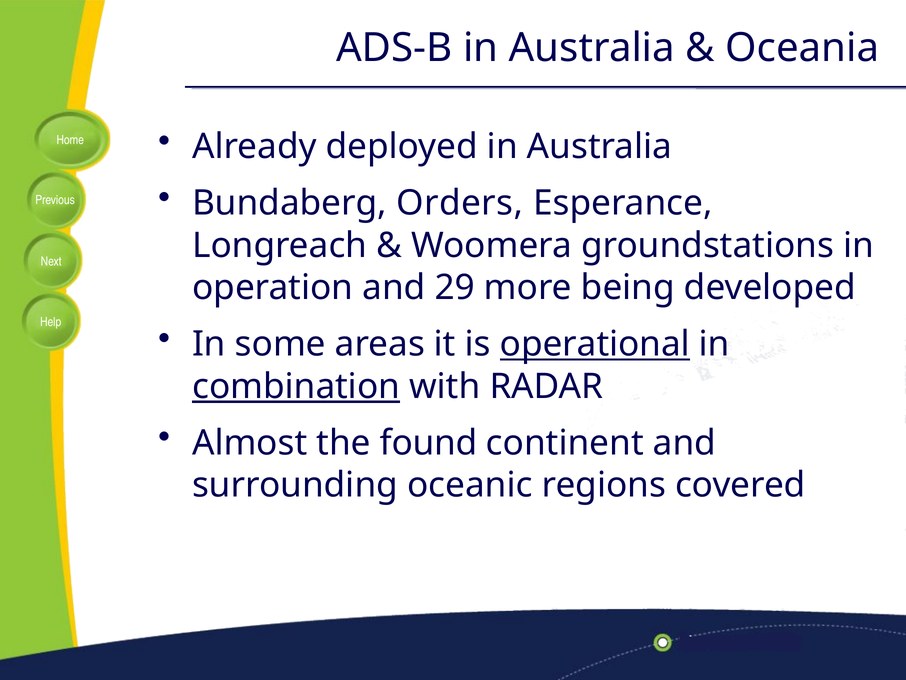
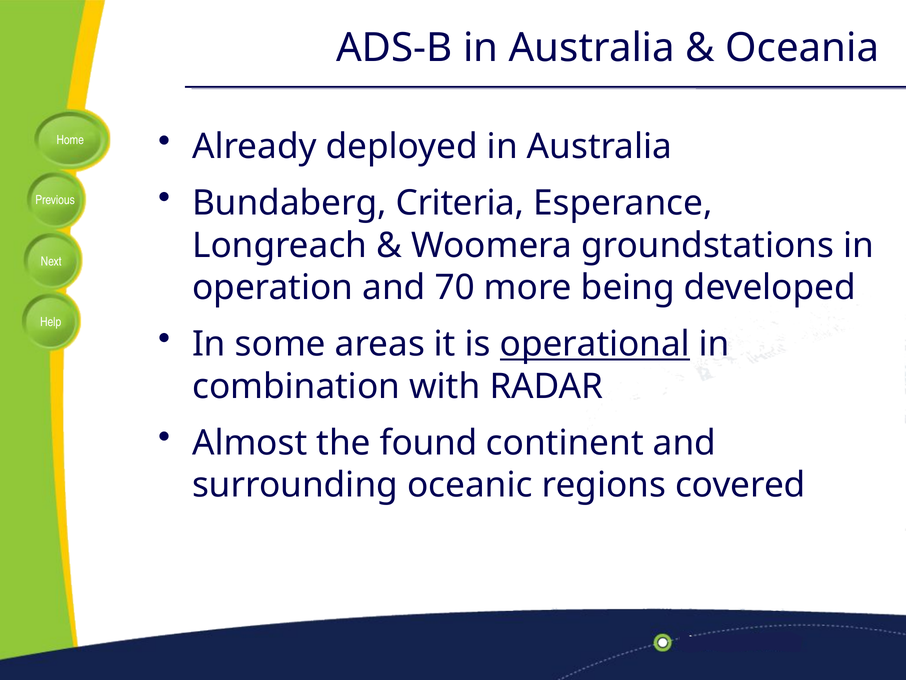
Orders: Orders -> Criteria (460, 203)
29: 29 -> 70 (455, 288)
combination underline: present -> none (296, 386)
